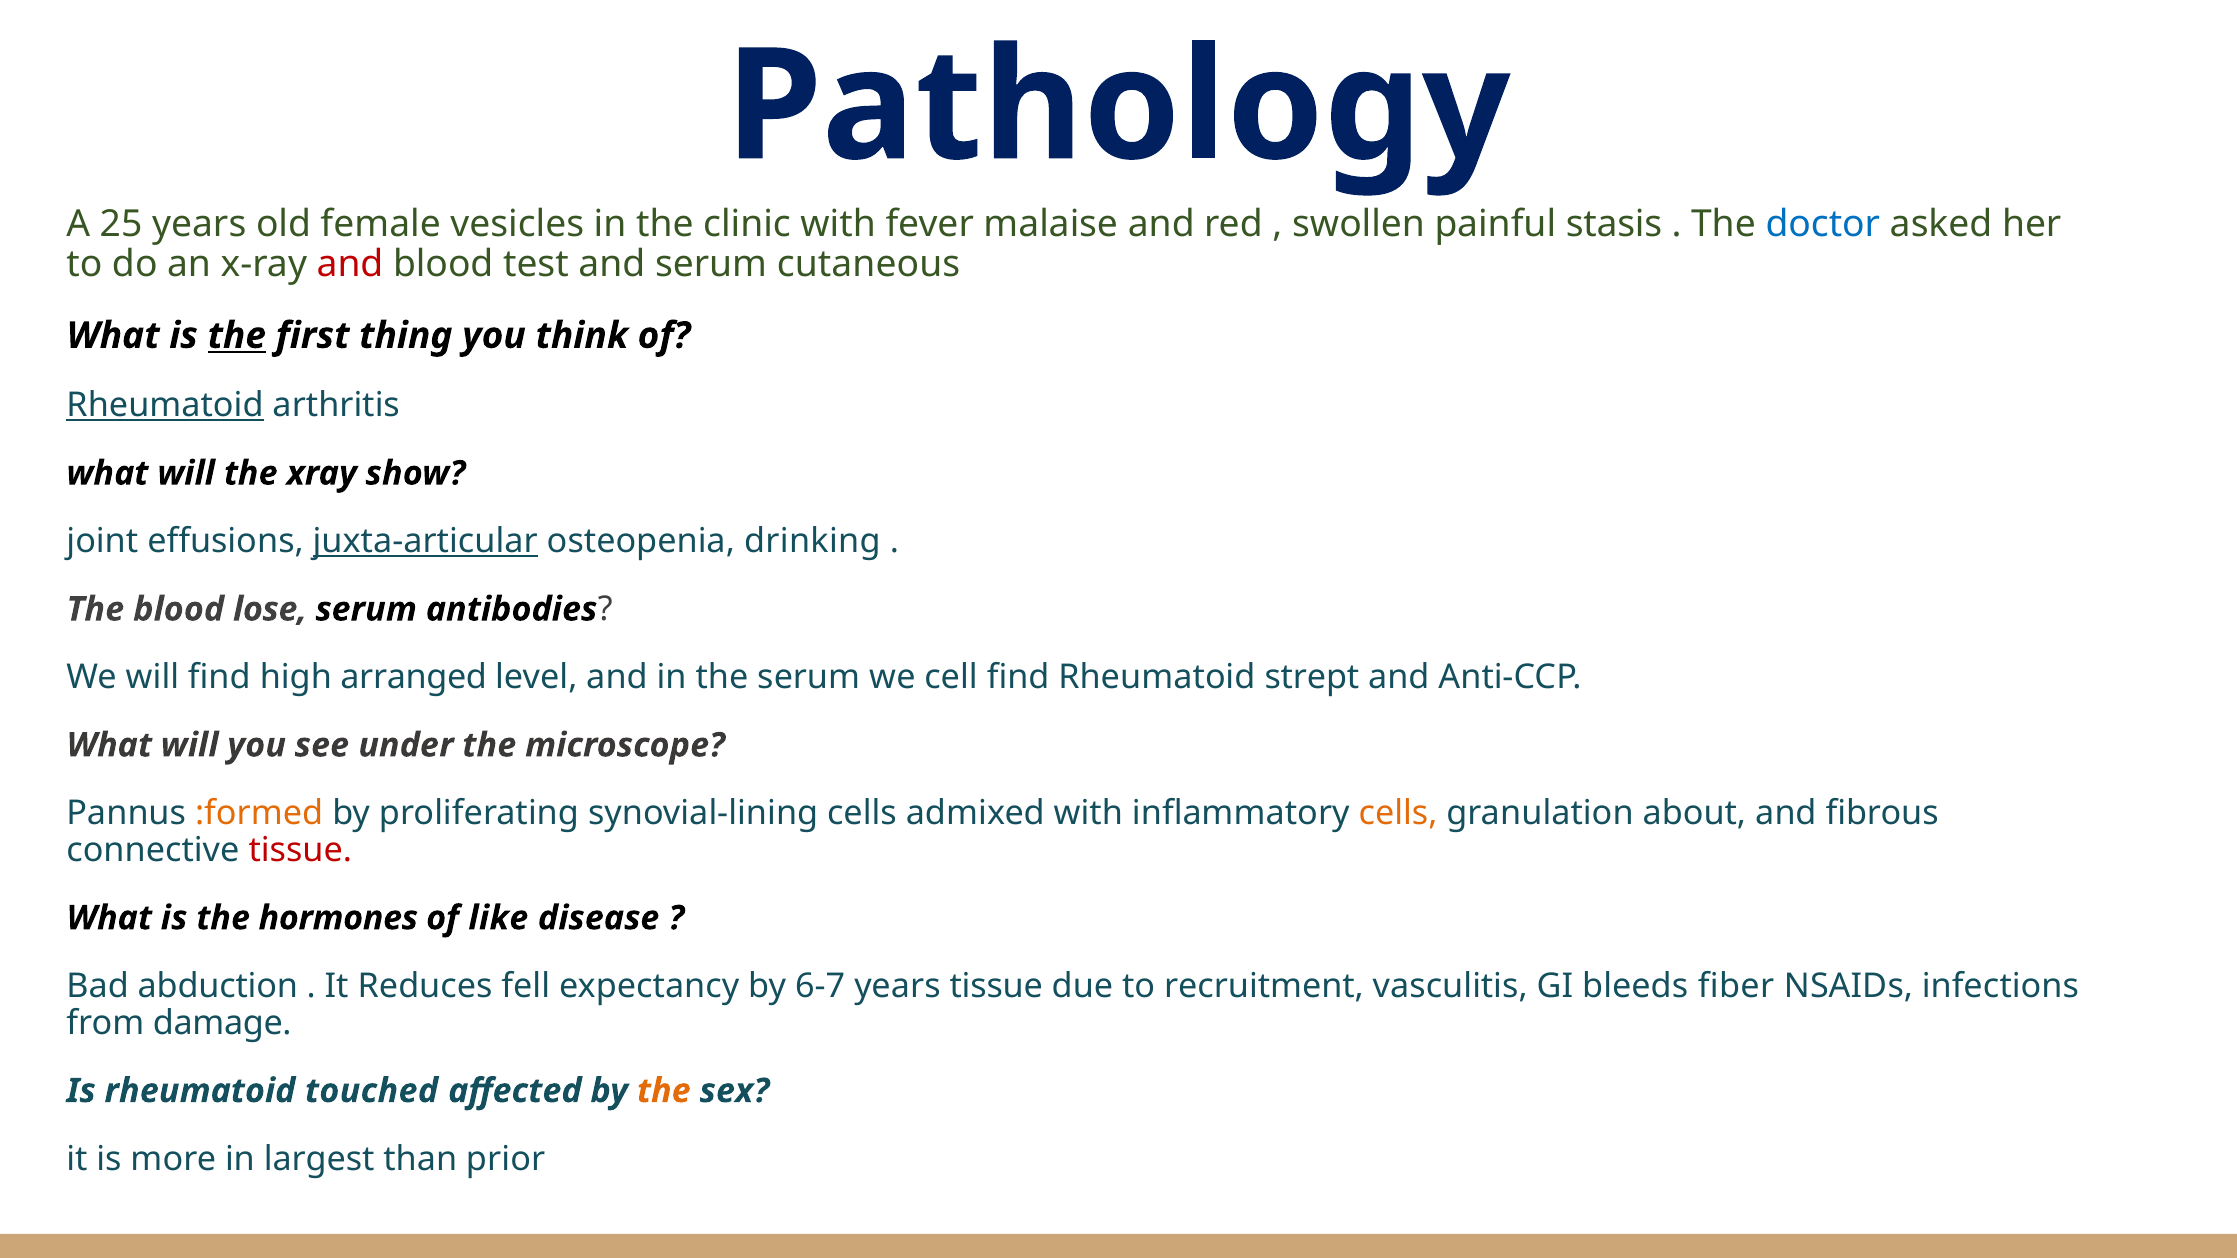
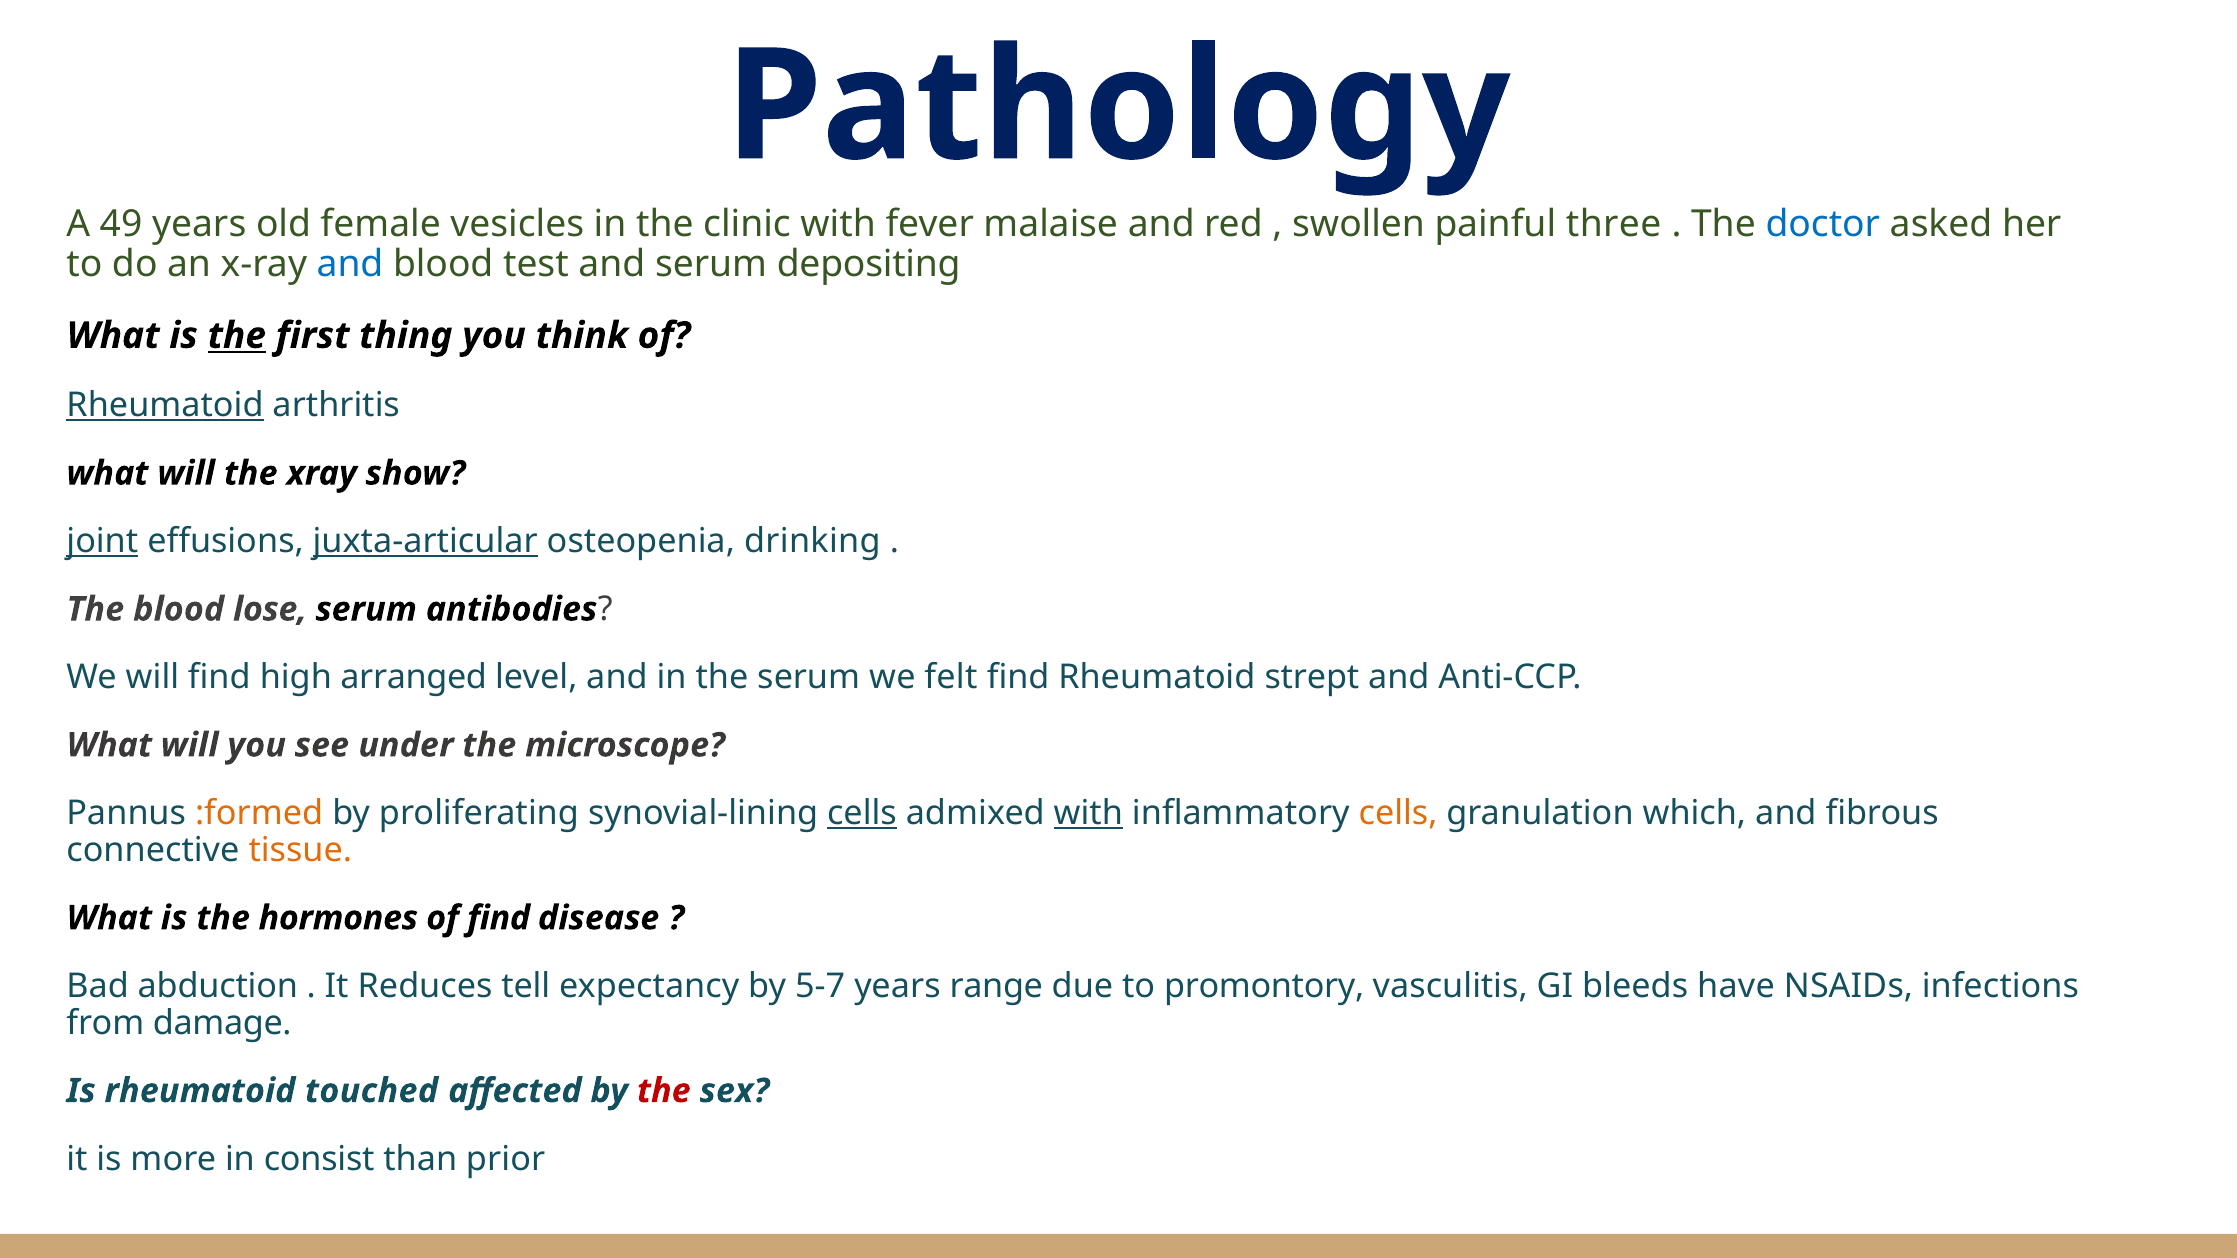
25: 25 -> 49 (121, 224)
stasis: stasis -> three (1614, 224)
and colour: red -> blue (350, 264)
cutaneous: cutaneous -> depositing (869, 264)
joint underline: none -> present (102, 541)
cell: cell -> felt (951, 677)
cells underline: none -> present (862, 813)
with underline: none -> present (1088, 813)
about: about -> which (1694, 813)
tissue colour: red -> orange (300, 850)
of like: like -> find (499, 918)
fell: fell -> tell (526, 986)
6-7: 6-7 -> 5-7 (820, 986)
years tissue: tissue -> range (996, 986)
recruitment: recruitment -> promontory (1264, 986)
fiber: fiber -> have (1736, 986)
the colour: orange -> red (664, 1091)
largest: largest -> consist (319, 1159)
